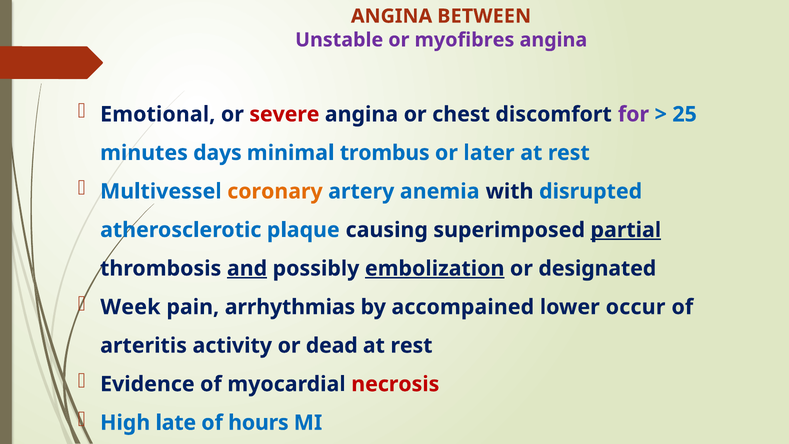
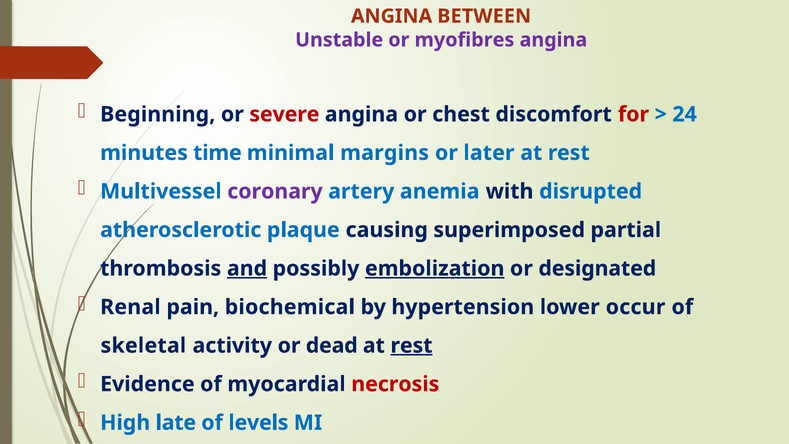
Emotional: Emotional -> Beginning (158, 114)
for colour: purple -> red (633, 114)
25: 25 -> 24 (685, 114)
days: days -> time (217, 153)
trombus: trombus -> margins (385, 153)
coronary colour: orange -> purple (275, 191)
partial underline: present -> none (626, 230)
Week: Week -> Renal (130, 307)
arrhythmias: arrhythmias -> biochemical (290, 307)
accompained: accompained -> hypertension (463, 307)
arteritis: arteritis -> skeletal (143, 345)
rest underline: none -> present (411, 345)
hours: hours -> levels (258, 423)
